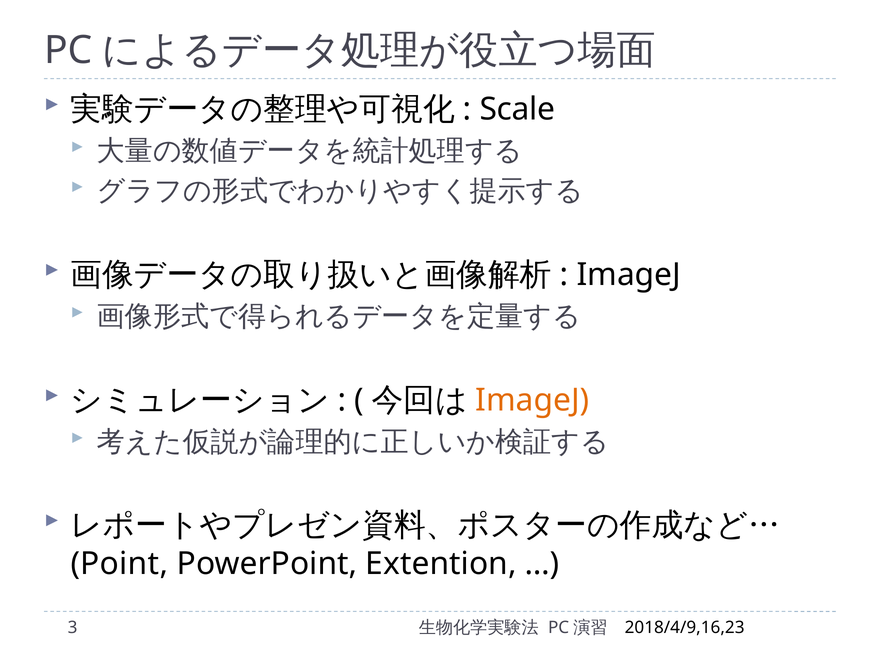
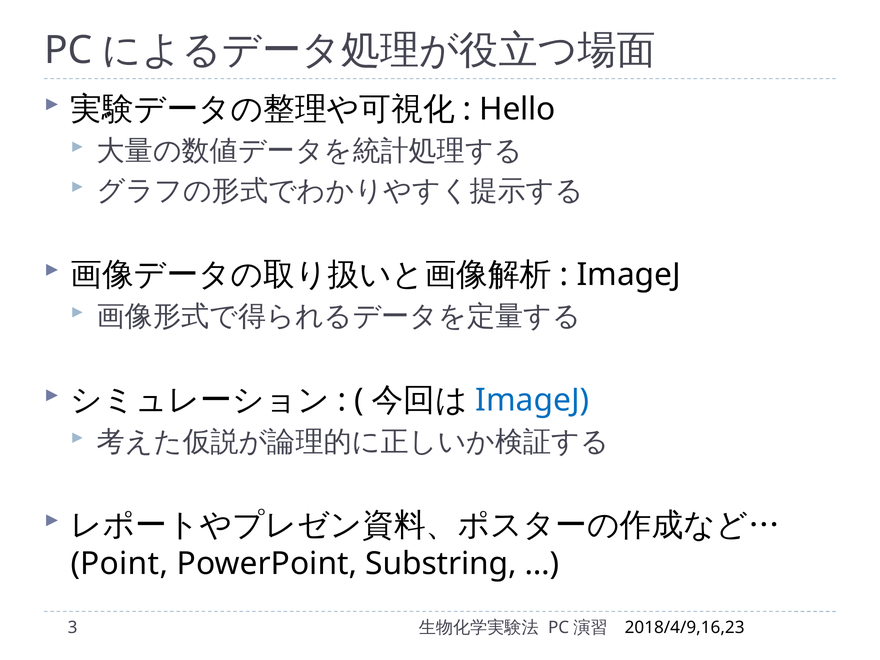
Scale: Scale -> Hello (517, 109)
ImageJ colour: orange -> blue (532, 400)
Extention: Extention -> Substring (441, 564)
